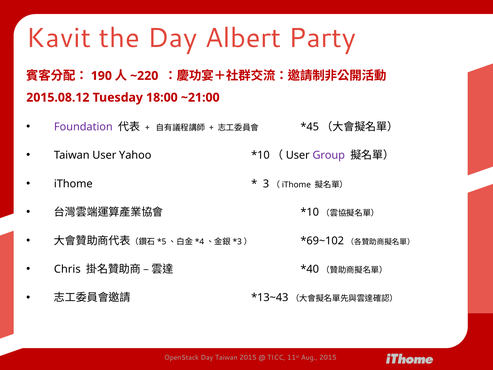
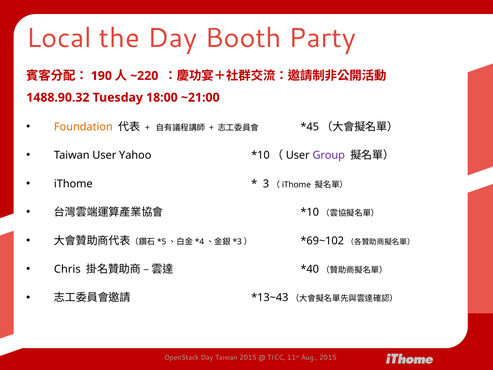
Kavit: Kavit -> Local (59, 38)
Albert: Albert -> Booth (243, 38)
2015.08.12: 2015.08.12 -> 1488.90.32 (58, 97)
Foundation colour: purple -> orange (83, 127)
